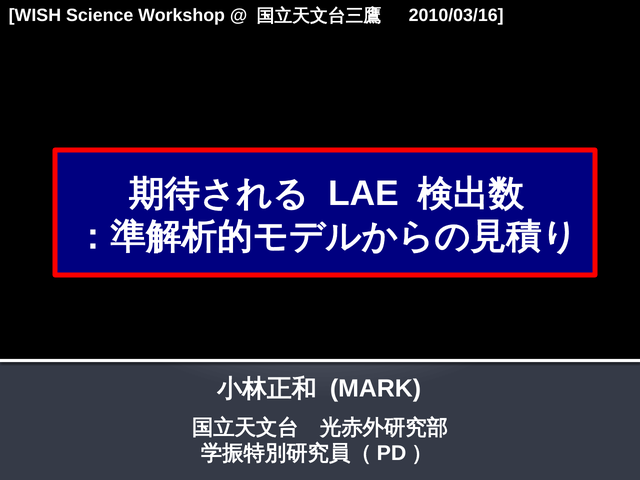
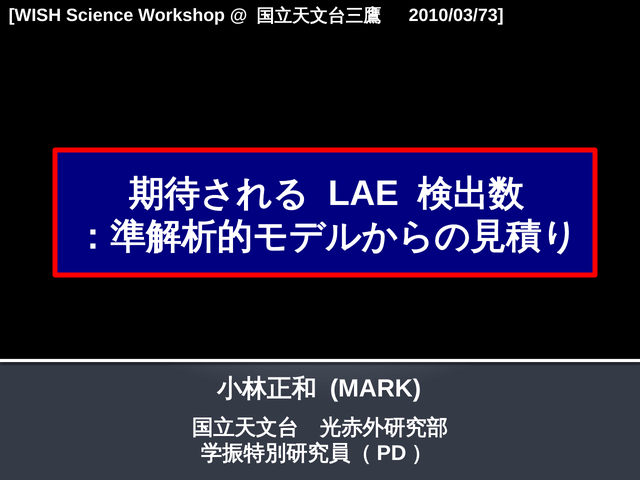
2010/03/16: 2010/03/16 -> 2010/03/73 (456, 16)
